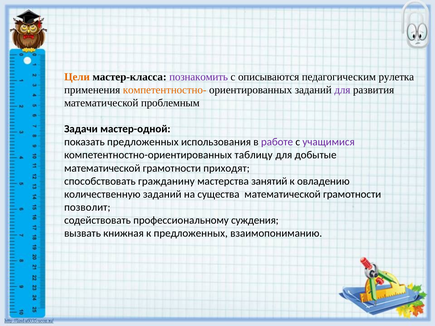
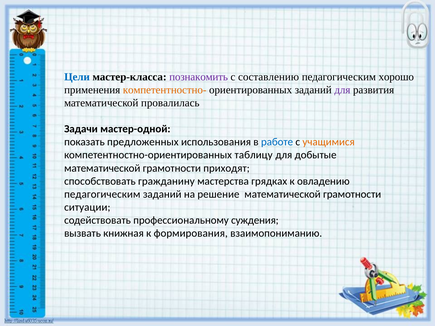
Цели colour: orange -> blue (77, 77)
описываются: описываются -> составлению (269, 77)
рулетка: рулетка -> хорошо (396, 77)
проблемным: проблемным -> провалилась (170, 103)
работе colour: purple -> blue (277, 142)
учащимися colour: purple -> orange (329, 142)
занятий: занятий -> грядках (269, 181)
количественную: количественную -> педагогическим (102, 194)
существа: существа -> решение (218, 194)
позволит: позволит -> ситуации (87, 207)
к предложенных: предложенных -> формирования (191, 233)
